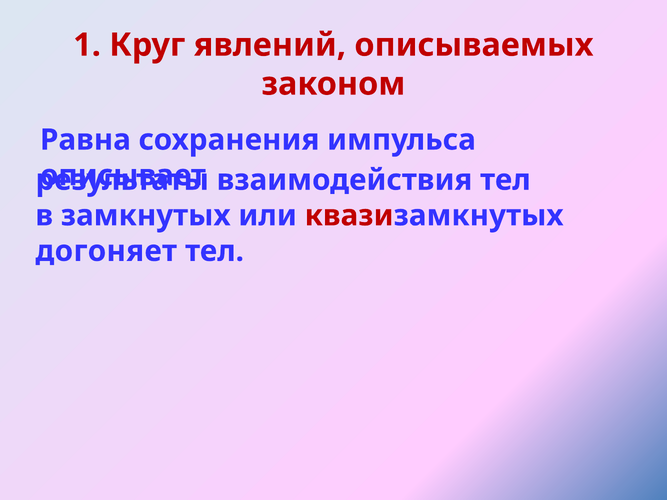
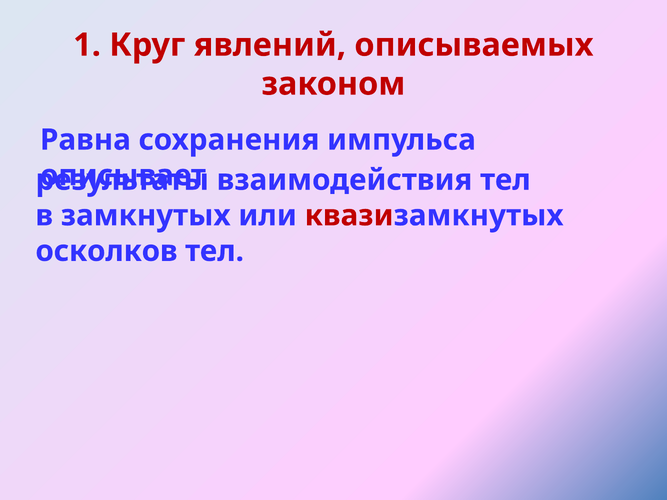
догоняет: догоняет -> осколков (107, 251)
